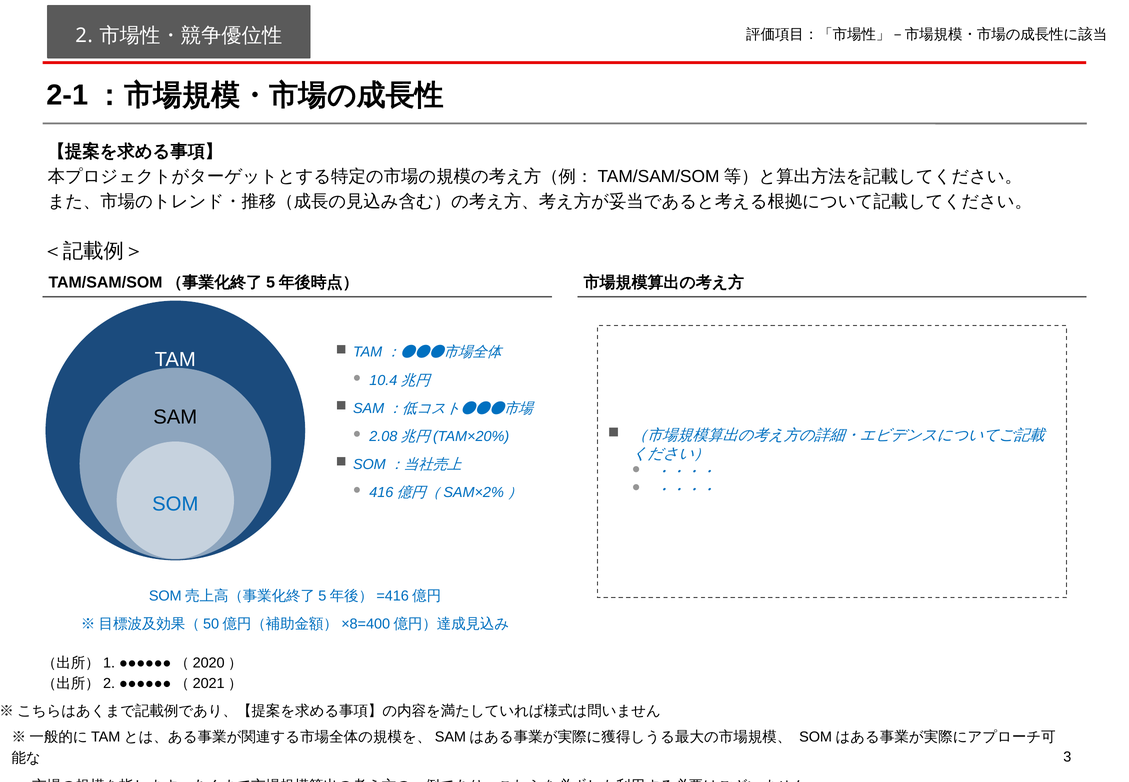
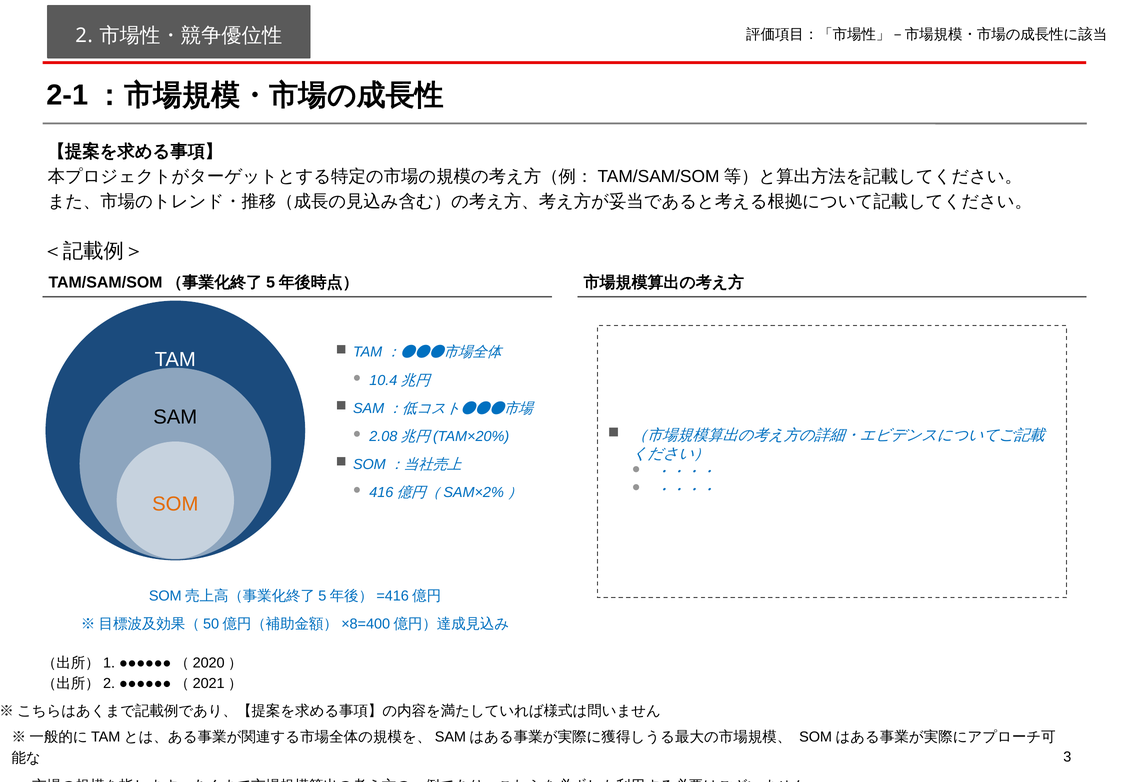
SOM colour: blue -> orange (175, 504)
